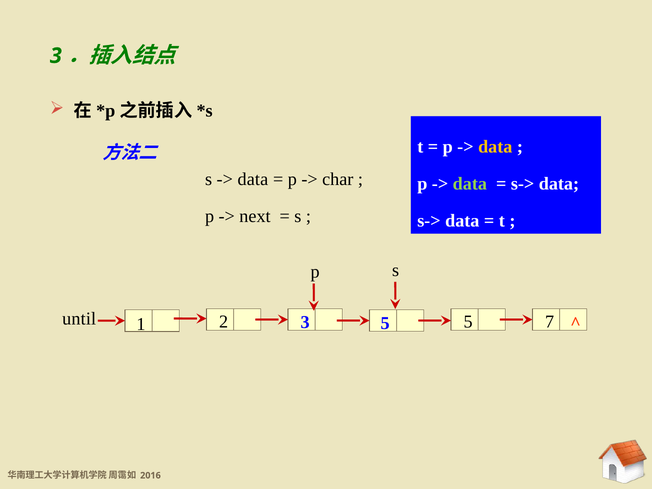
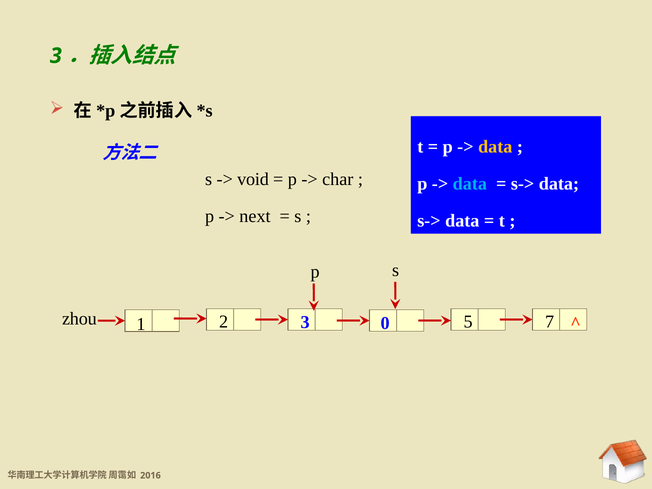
data: data -> void (253, 179)
data colour: light green -> light blue (470, 184)
until: until -> zhou (79, 319)
3 5: 5 -> 0 (385, 323)
